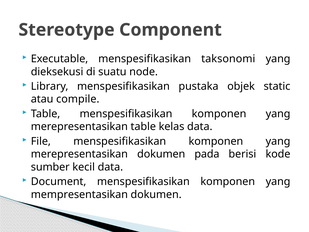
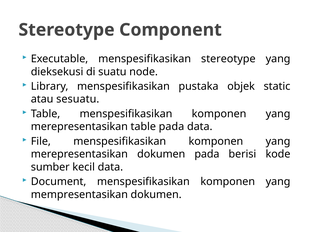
menspesifikasikan taksonomi: taksonomi -> stereotype (228, 59)
compile: compile -> sesuatu (78, 99)
table kelas: kelas -> pada (171, 127)
